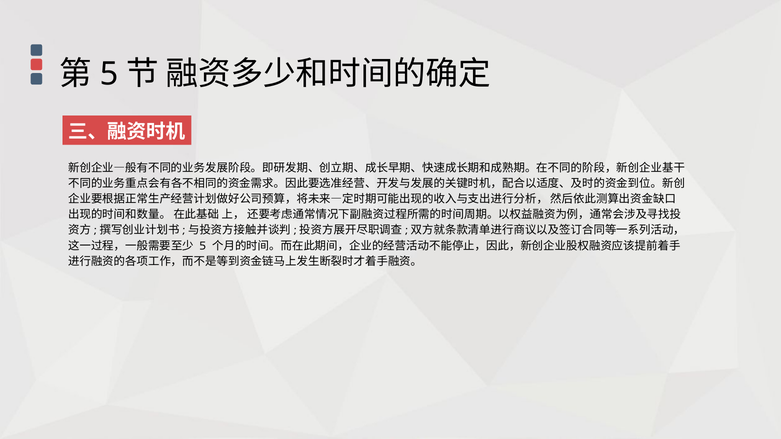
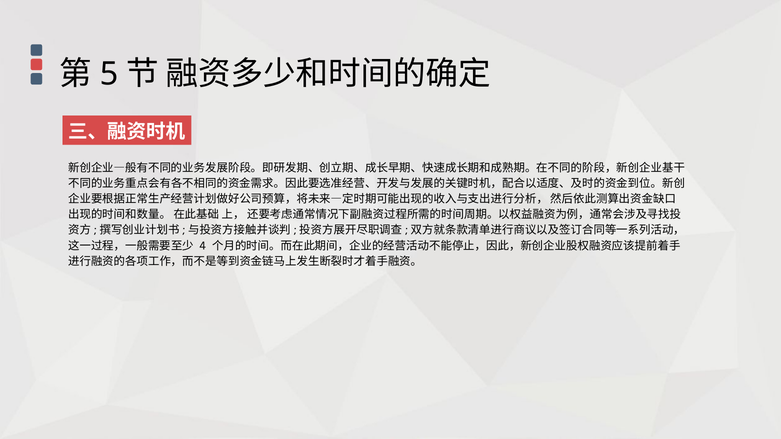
5: 5 -> 4 (203, 246)
